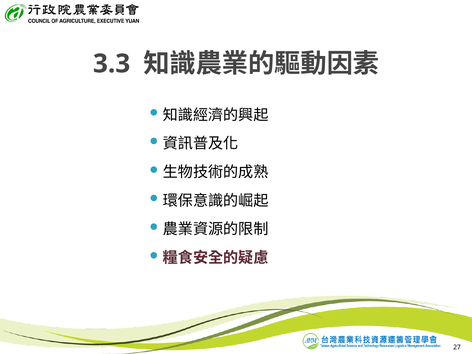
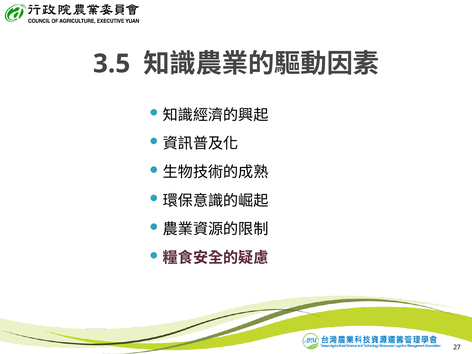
3.3: 3.3 -> 3.5 (112, 64)
